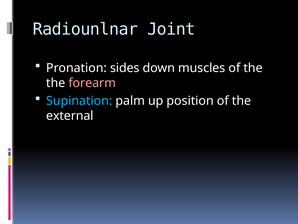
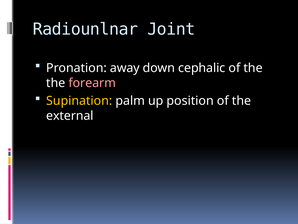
sides: sides -> away (125, 68)
muscles: muscles -> cephalic (202, 68)
Supination colour: light blue -> yellow (79, 101)
